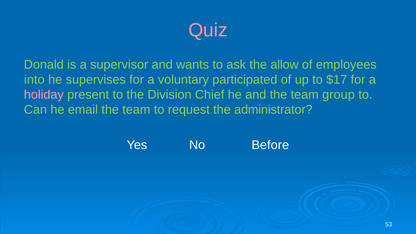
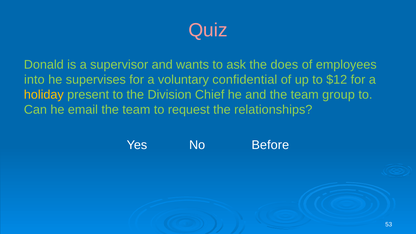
allow: allow -> does (284, 65)
participated: participated -> confidential (245, 80)
$17: $17 -> $12 (337, 80)
holiday colour: pink -> yellow (44, 95)
administrator: administrator -> relationships (273, 110)
